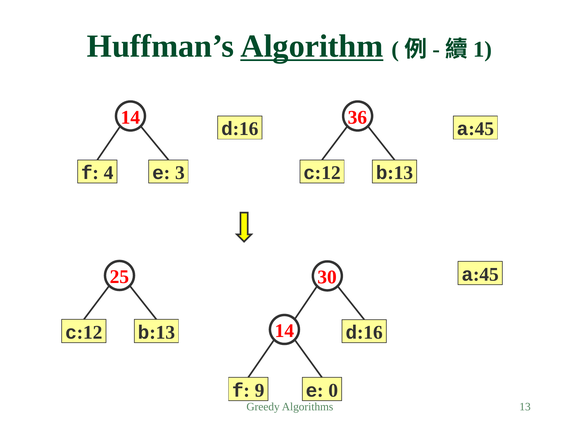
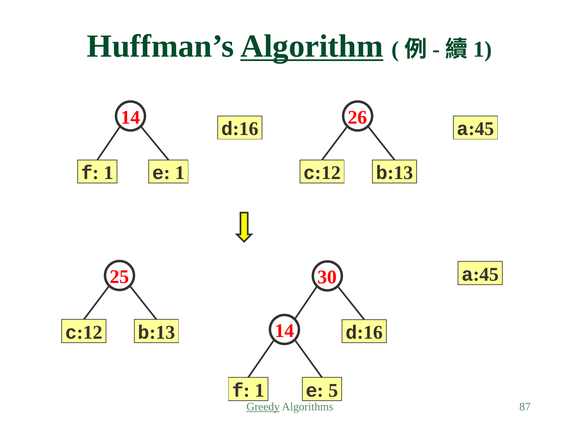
36: 36 -> 26 (358, 117)
4: 4 -> 1 (109, 173)
3: 3 -> 1 (180, 173)
9: 9 -> 1 (260, 390)
0: 0 -> 5 (333, 390)
Greedy underline: none -> present (263, 407)
13: 13 -> 87 (525, 407)
